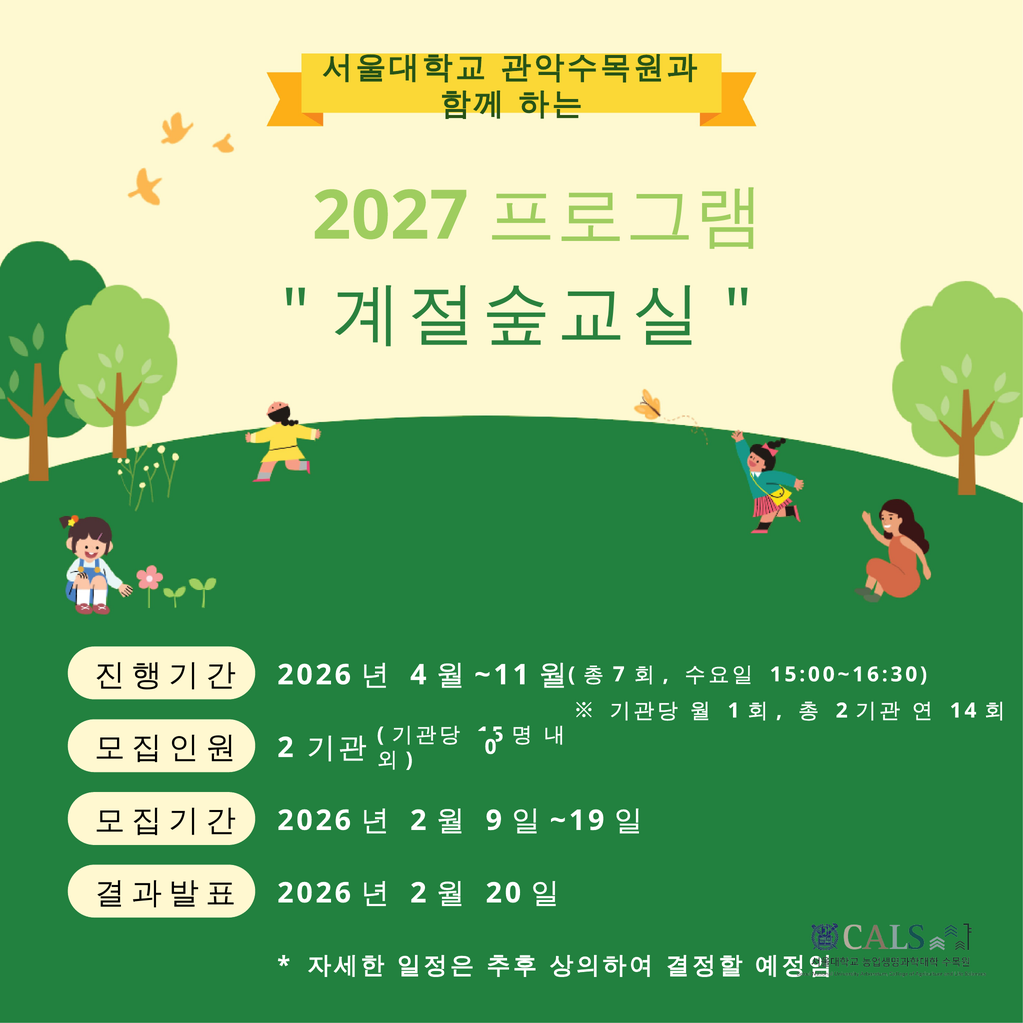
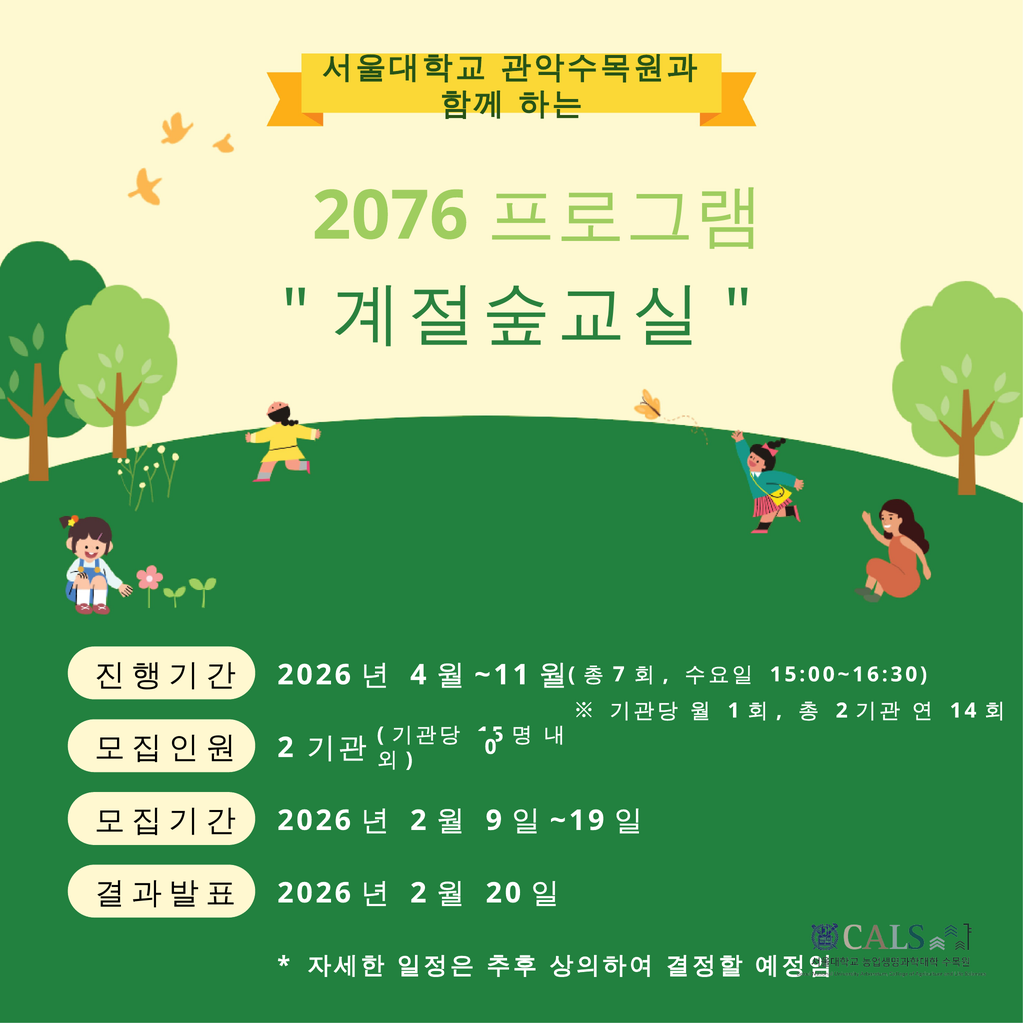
2027: 2027 -> 2076 (390, 216)
